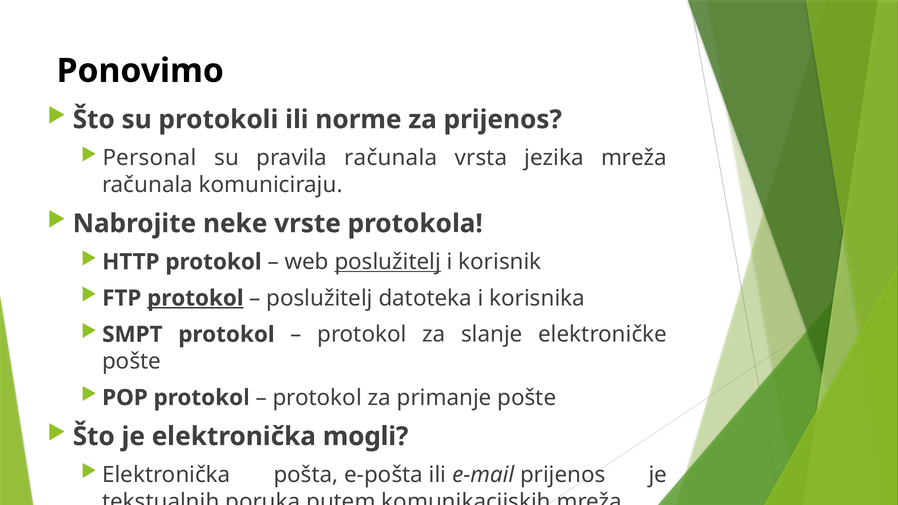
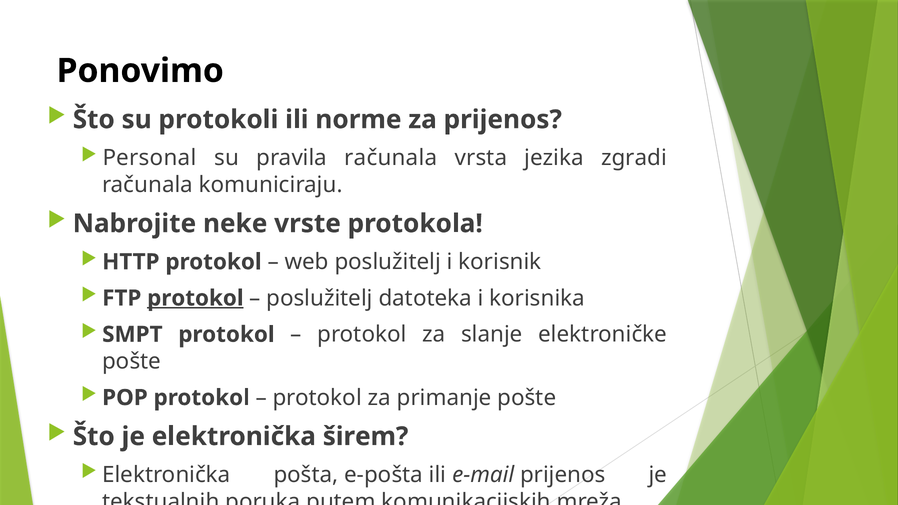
jezika mreža: mreža -> zgradi (634, 158)
poslužitelj underline: present -> none (388, 262)
mogli: mogli -> širem (366, 437)
